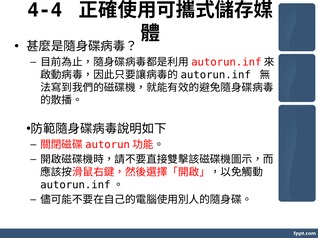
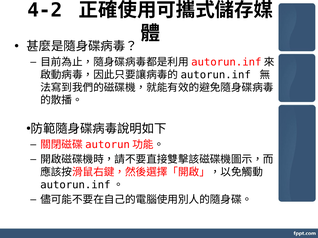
4-4: 4-4 -> 4-2 (45, 10)
